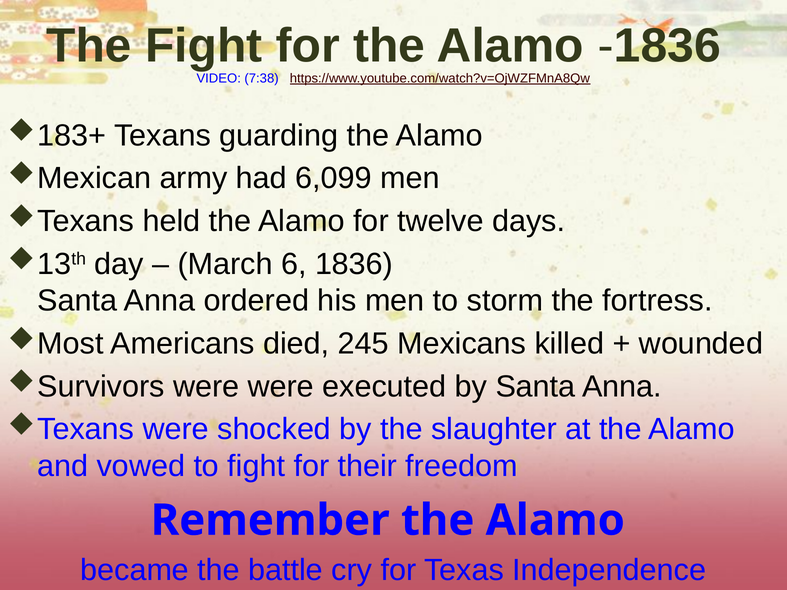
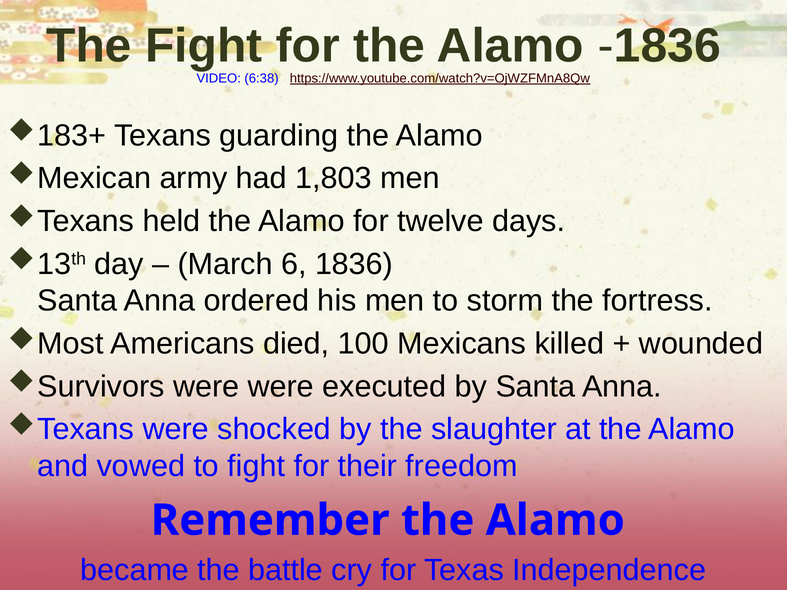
7:38: 7:38 -> 6:38 (262, 78)
6,099: 6,099 -> 1,803 (334, 178)
245: 245 -> 100 (363, 344)
